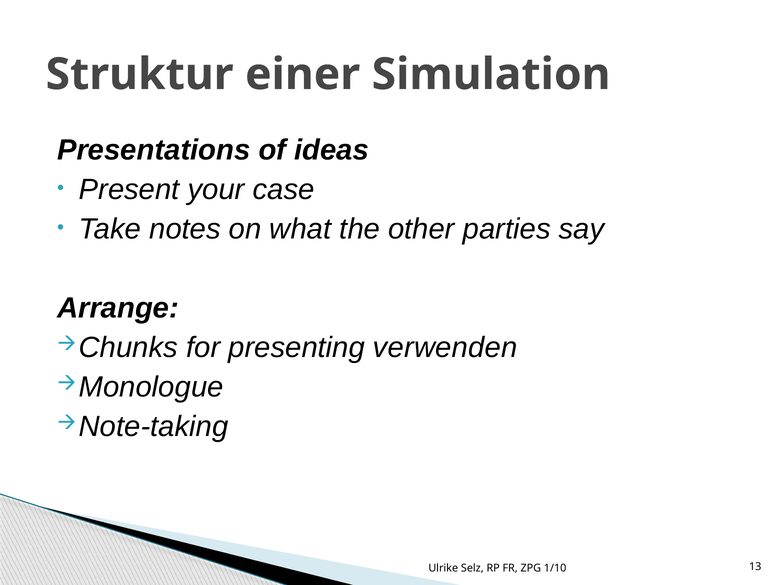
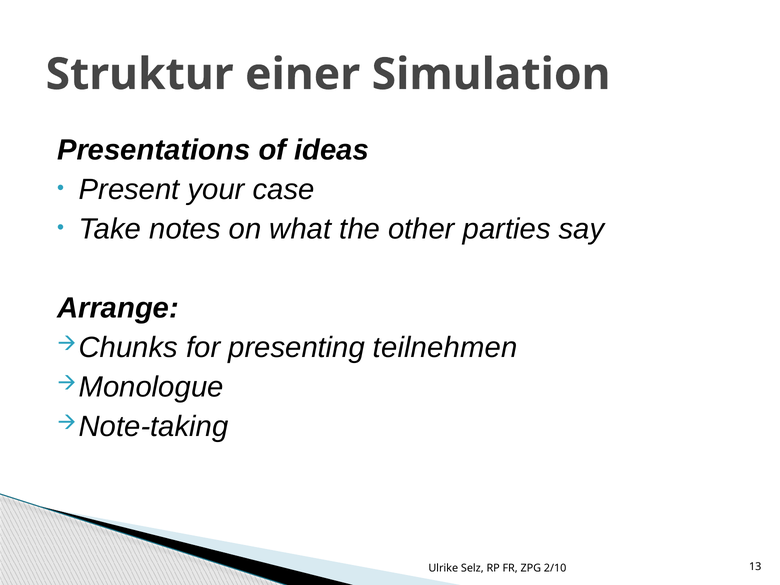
verwenden: verwenden -> teilnehmen (445, 347)
1/10: 1/10 -> 2/10 (555, 568)
